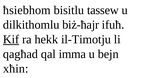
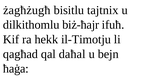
ħsiebhom: ħsiebhom -> żagħżugħ (27, 10)
tassew: tassew -> tajtnix (103, 10)
Kif underline: present -> none (11, 39)
imma: imma -> daħal (72, 54)
xħin: xħin -> ħaġa (16, 68)
